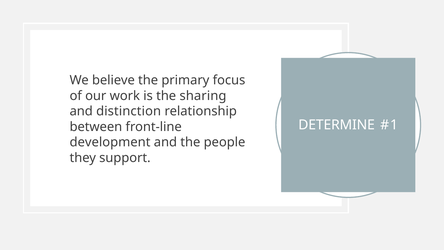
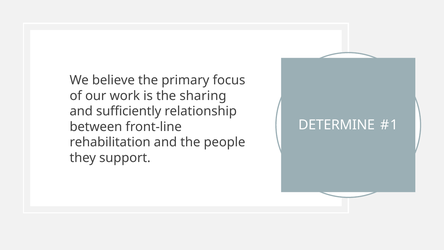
distinction: distinction -> sufficiently (129, 111)
development: development -> rehabilitation (110, 142)
